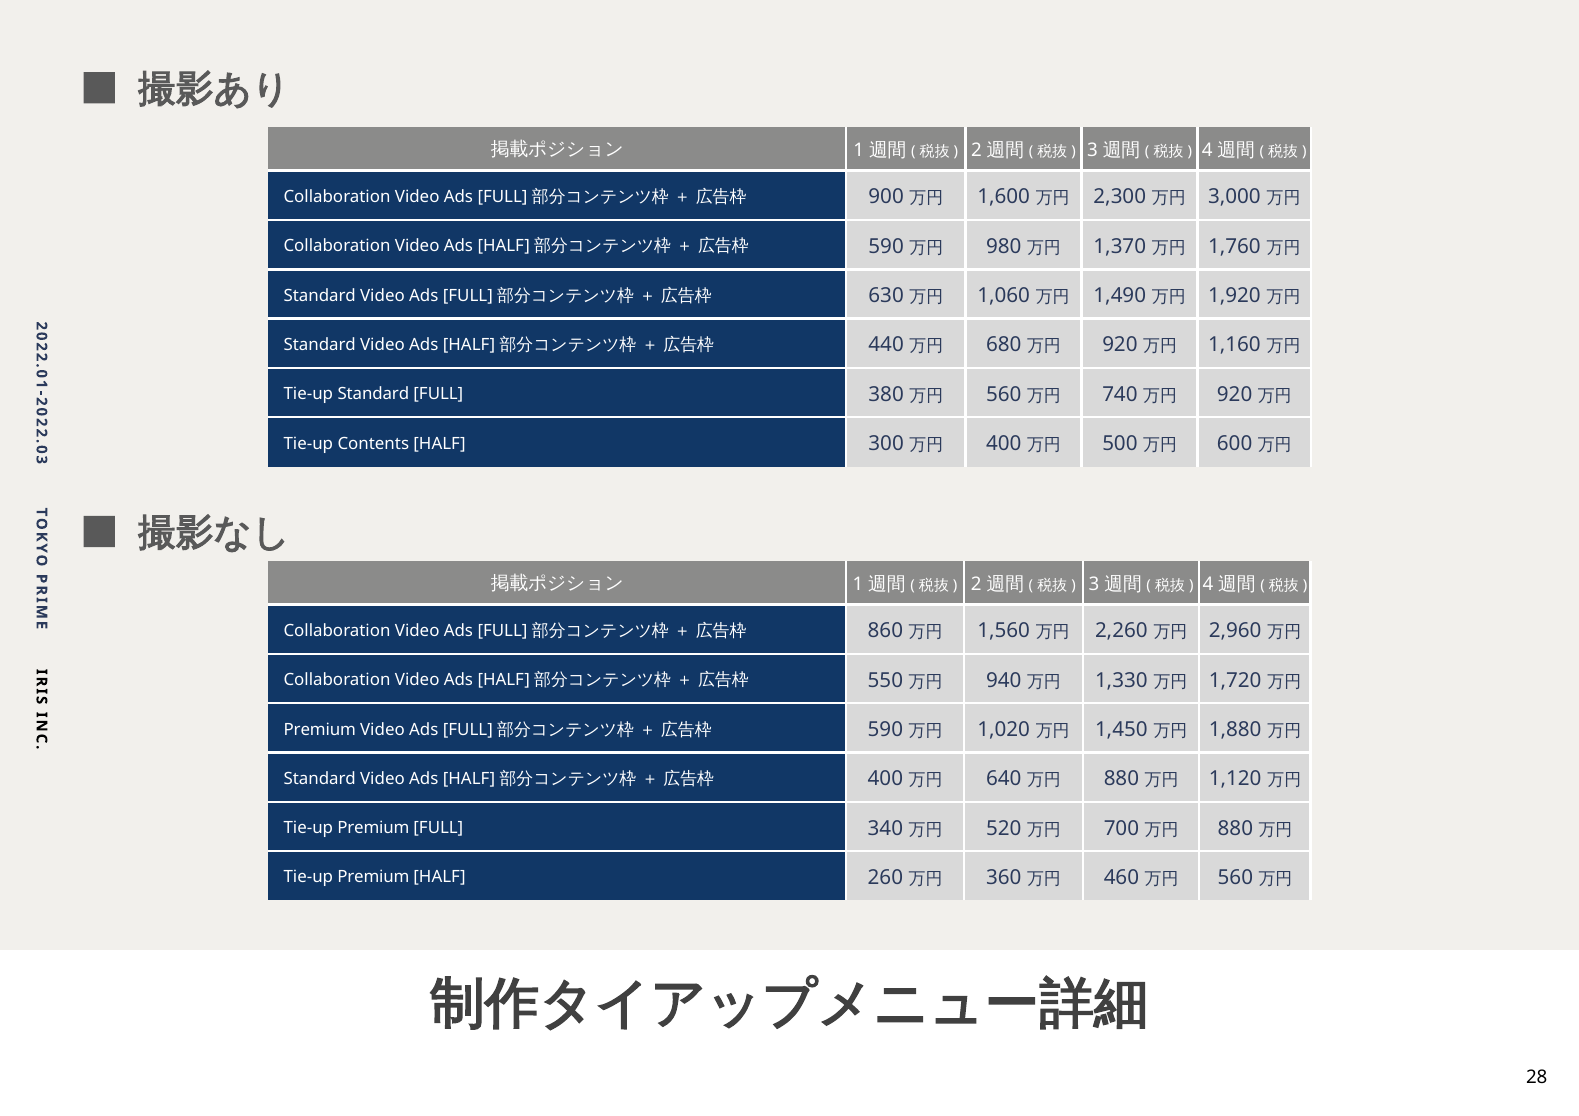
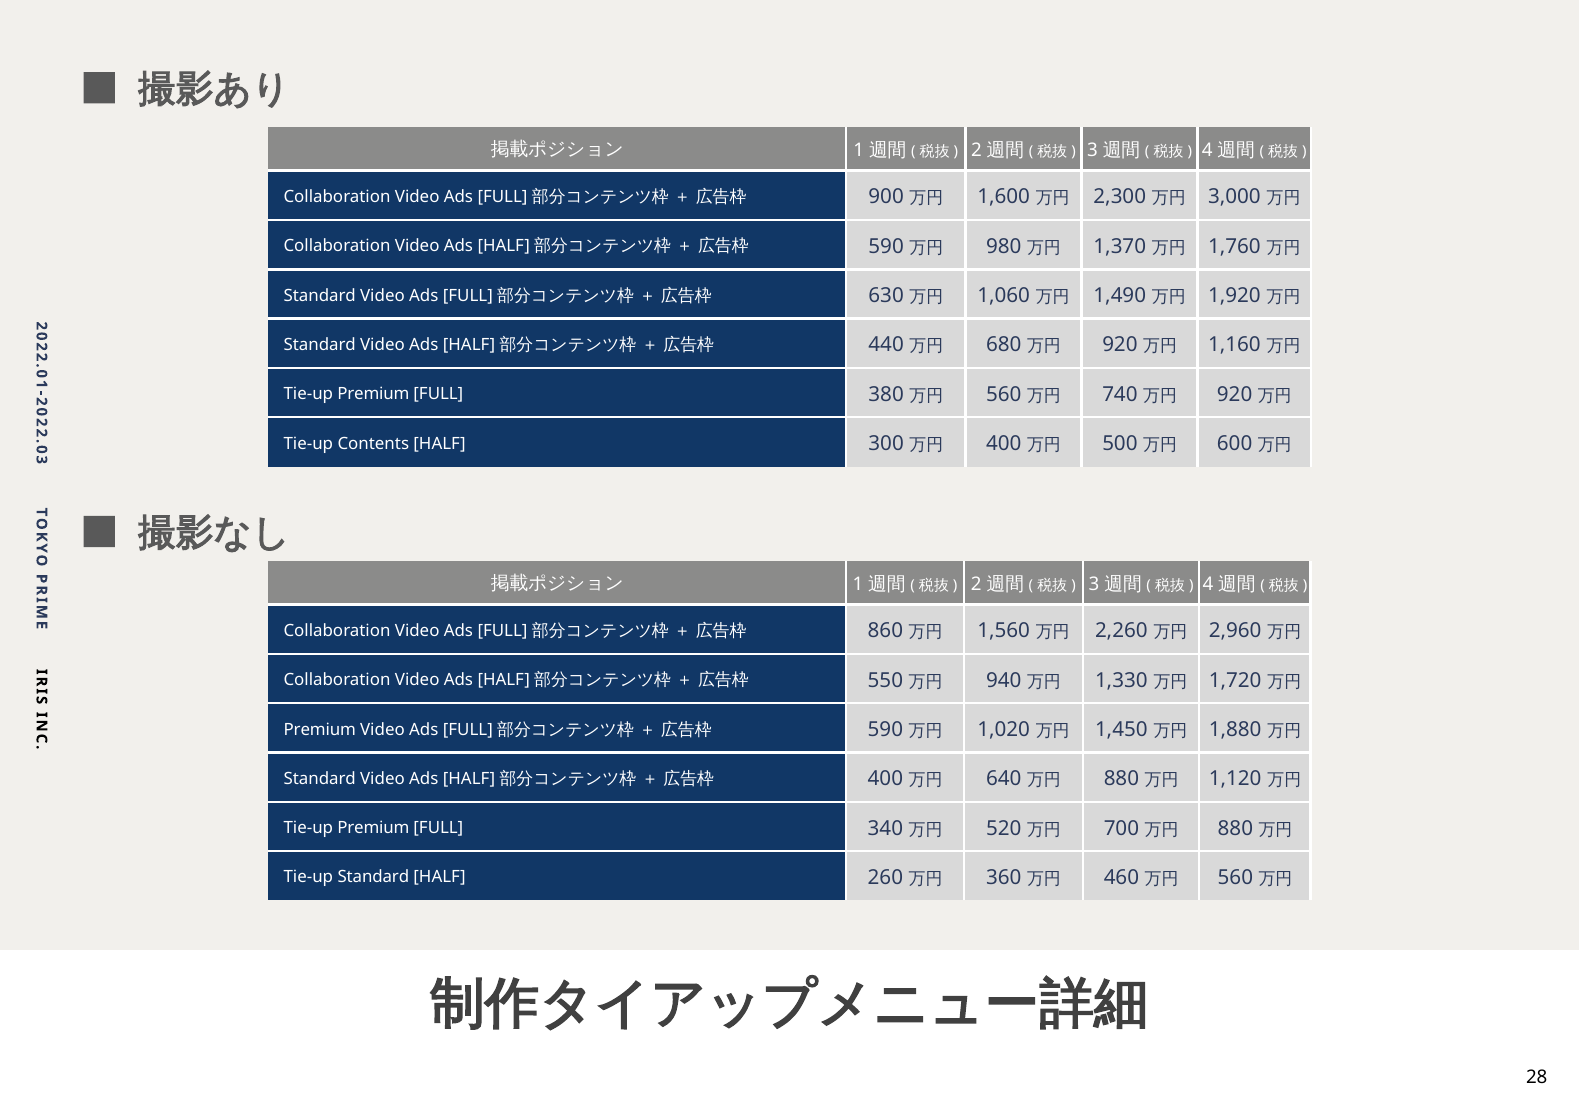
Standard: Standard -> Premium (373, 394)
Premium: Premium -> Standard (373, 878)
